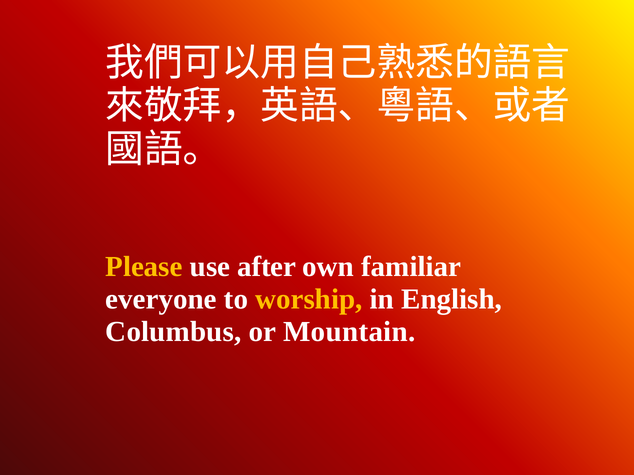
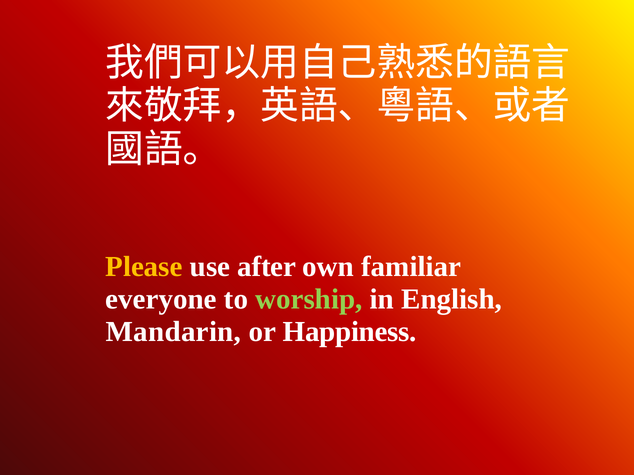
worship colour: yellow -> light green (309, 300)
Columbus: Columbus -> Mandarin (173, 332)
Mountain: Mountain -> Happiness (350, 332)
